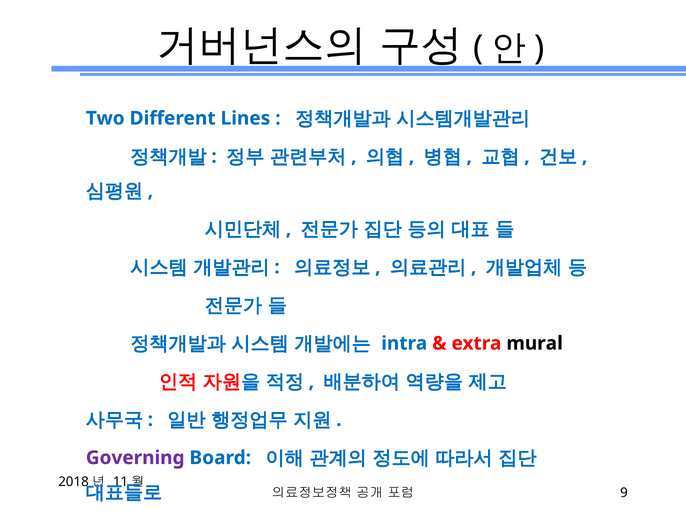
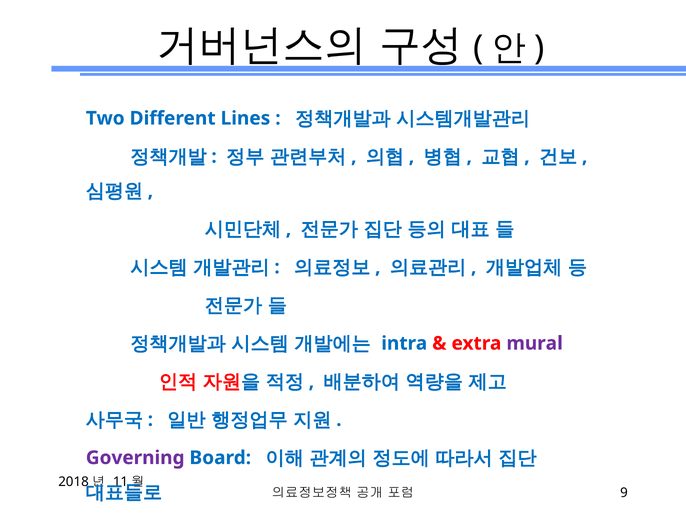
mural colour: black -> purple (535, 343)
